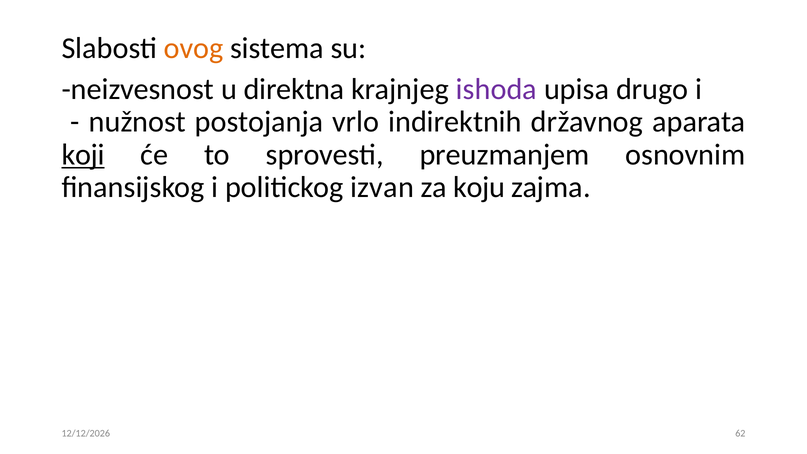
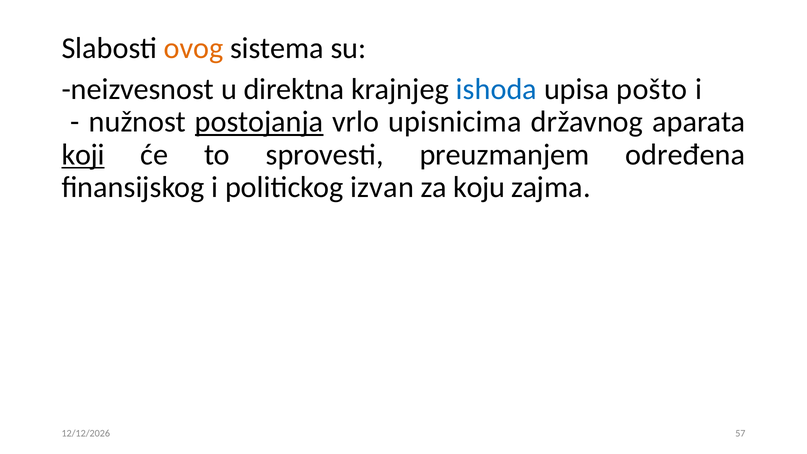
ishoda colour: purple -> blue (496, 89)
drugo: drugo -> pošto (652, 89)
postojanja underline: none -> present (259, 122)
indirektnih: indirektnih -> upisnicima (455, 122)
osnovnim: osnovnim -> određena (685, 155)
62: 62 -> 57 (740, 433)
